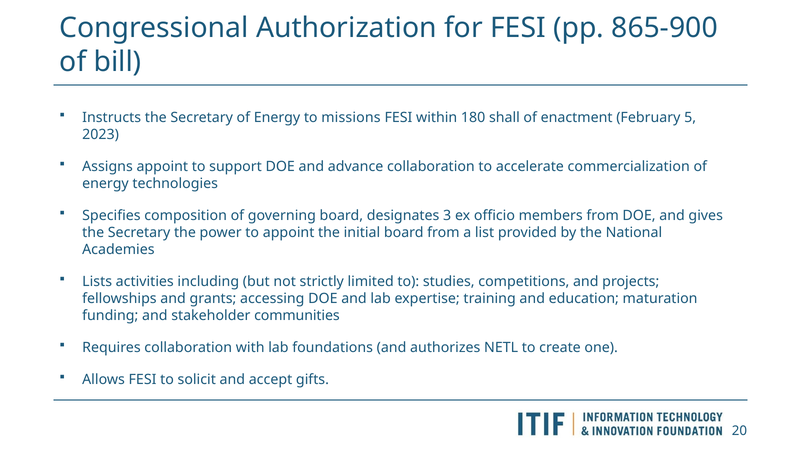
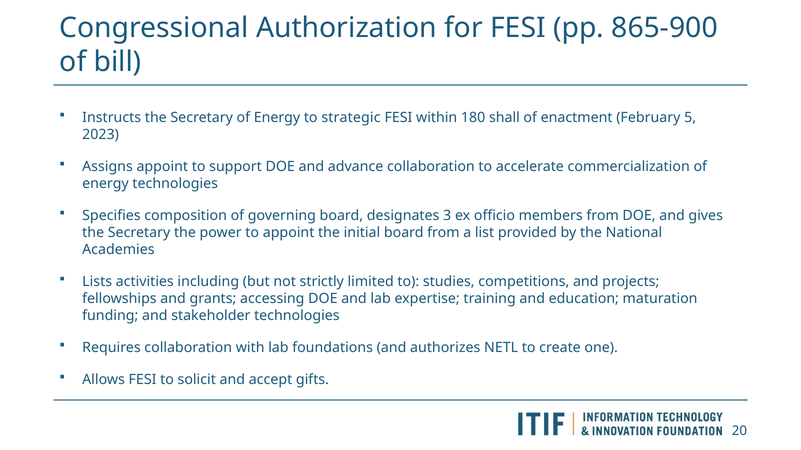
missions: missions -> strategic (351, 118)
stakeholder communities: communities -> technologies (297, 316)
